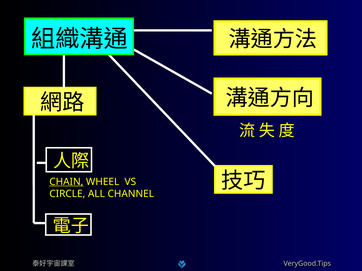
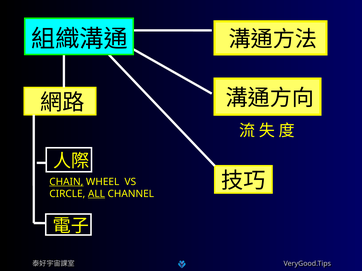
ALL underline: none -> present (96, 194)
